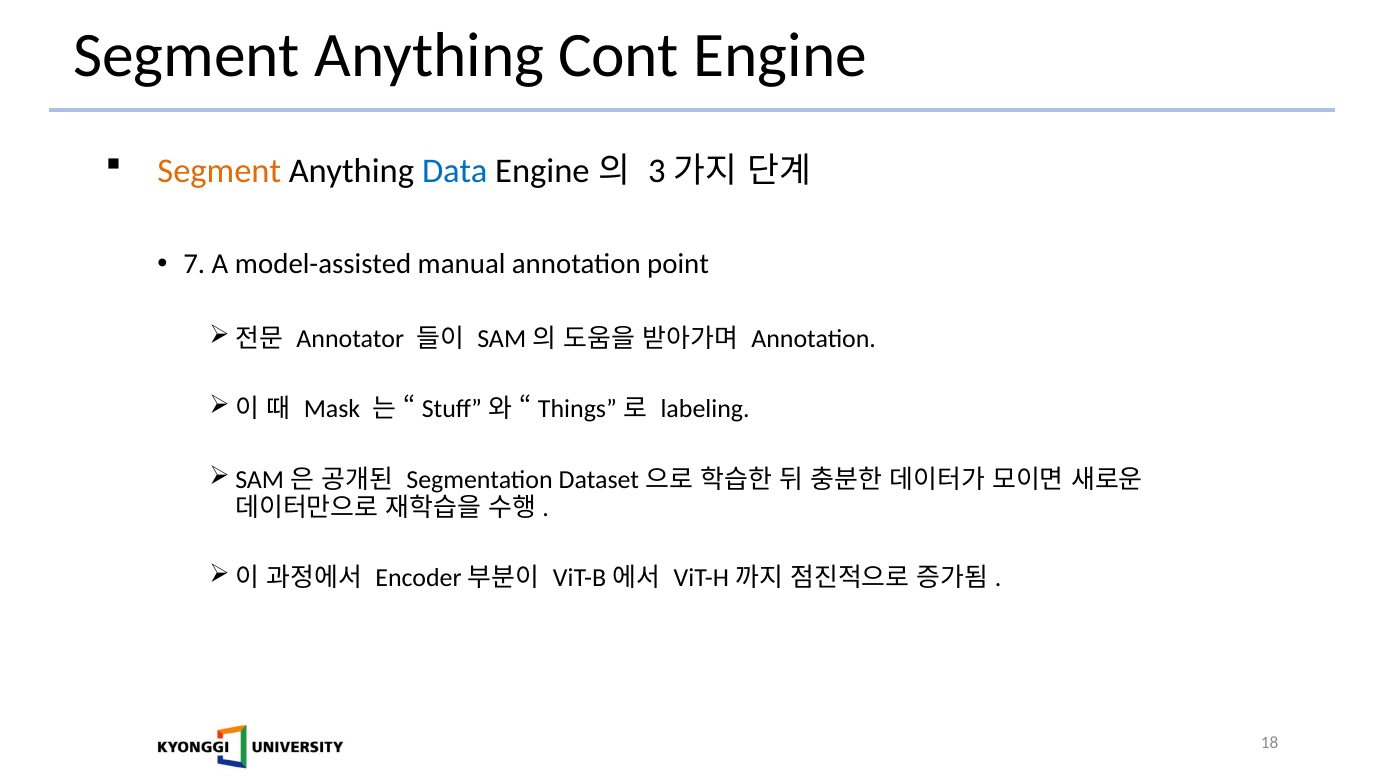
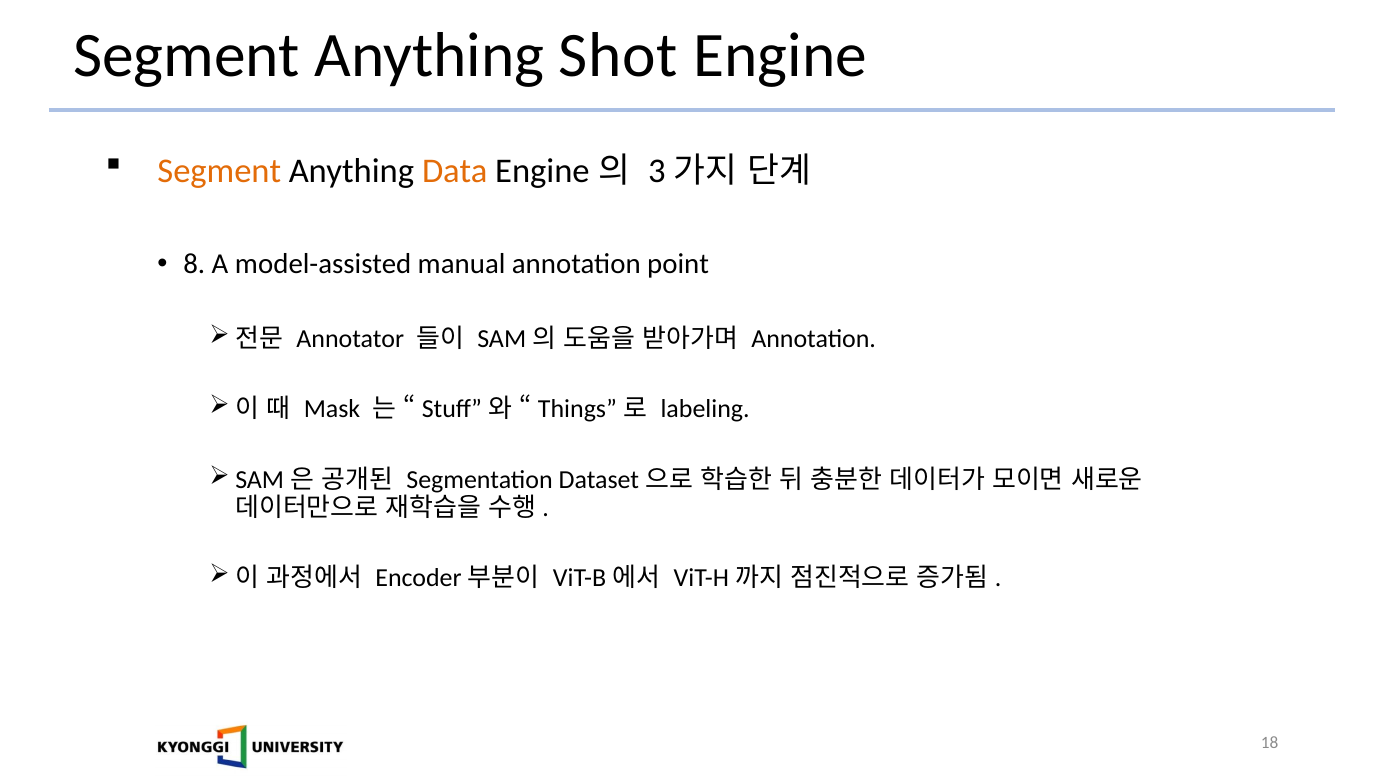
Cont: Cont -> Shot (618, 56)
Data colour: blue -> orange (455, 171)
7: 7 -> 8 (194, 264)
